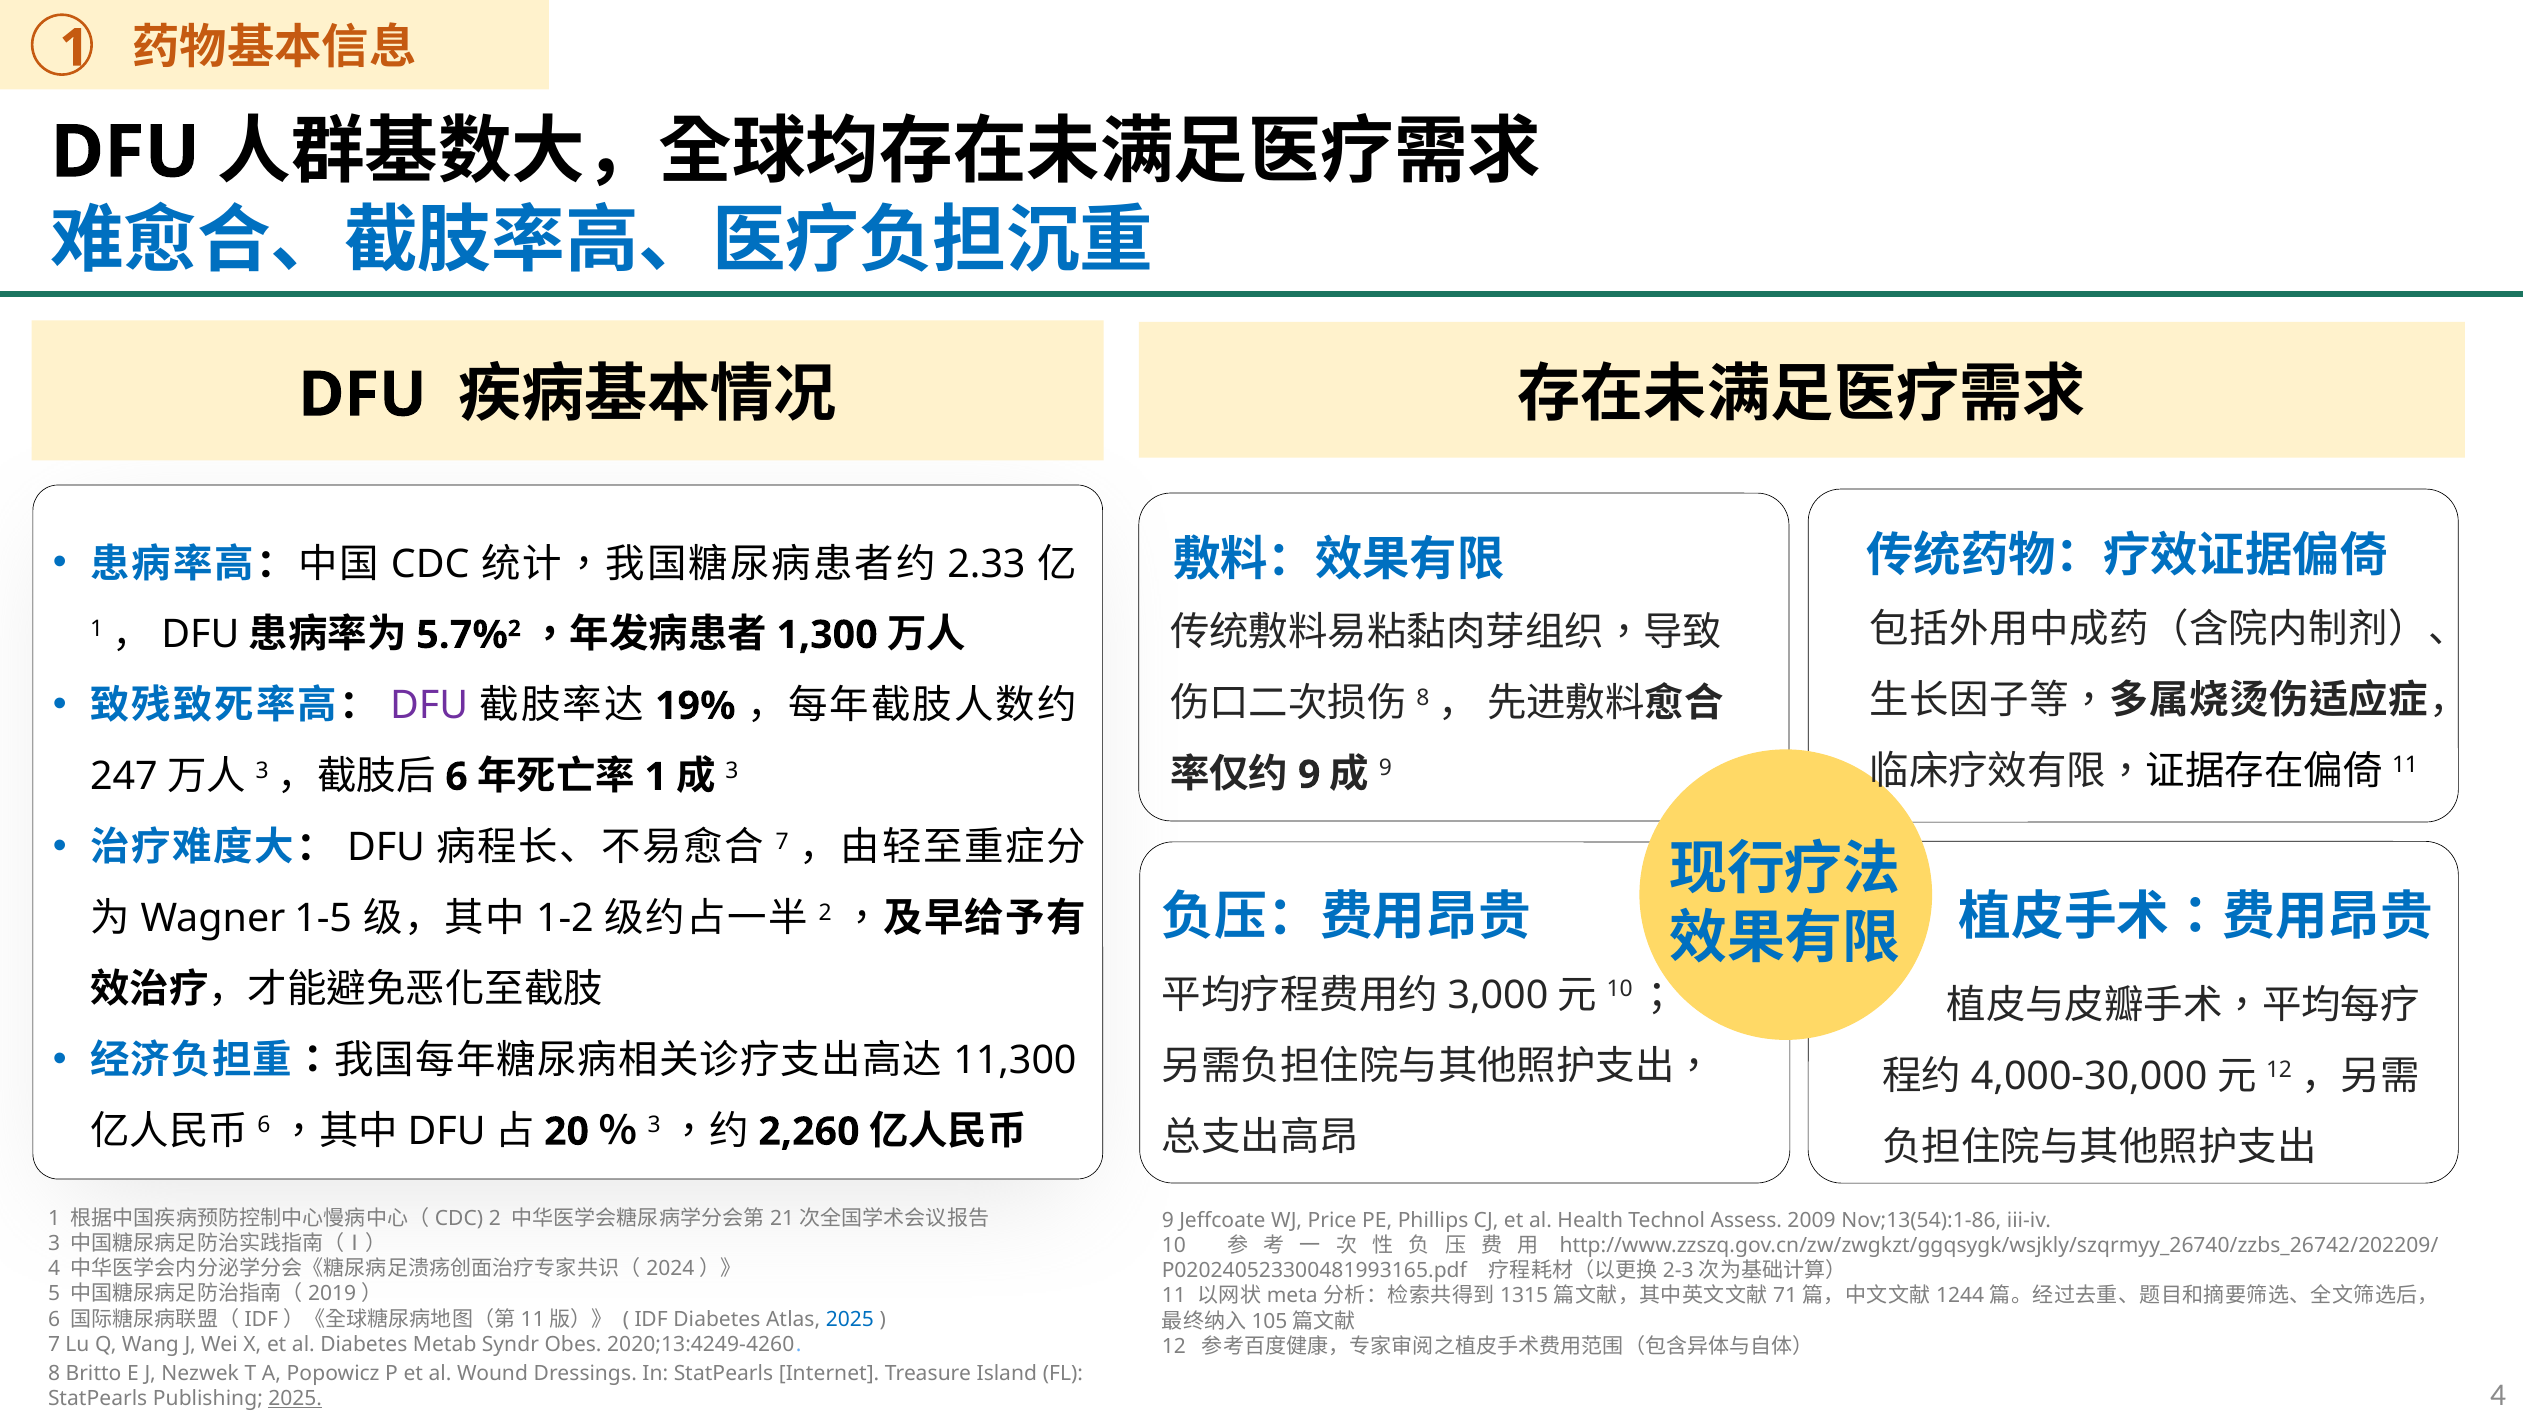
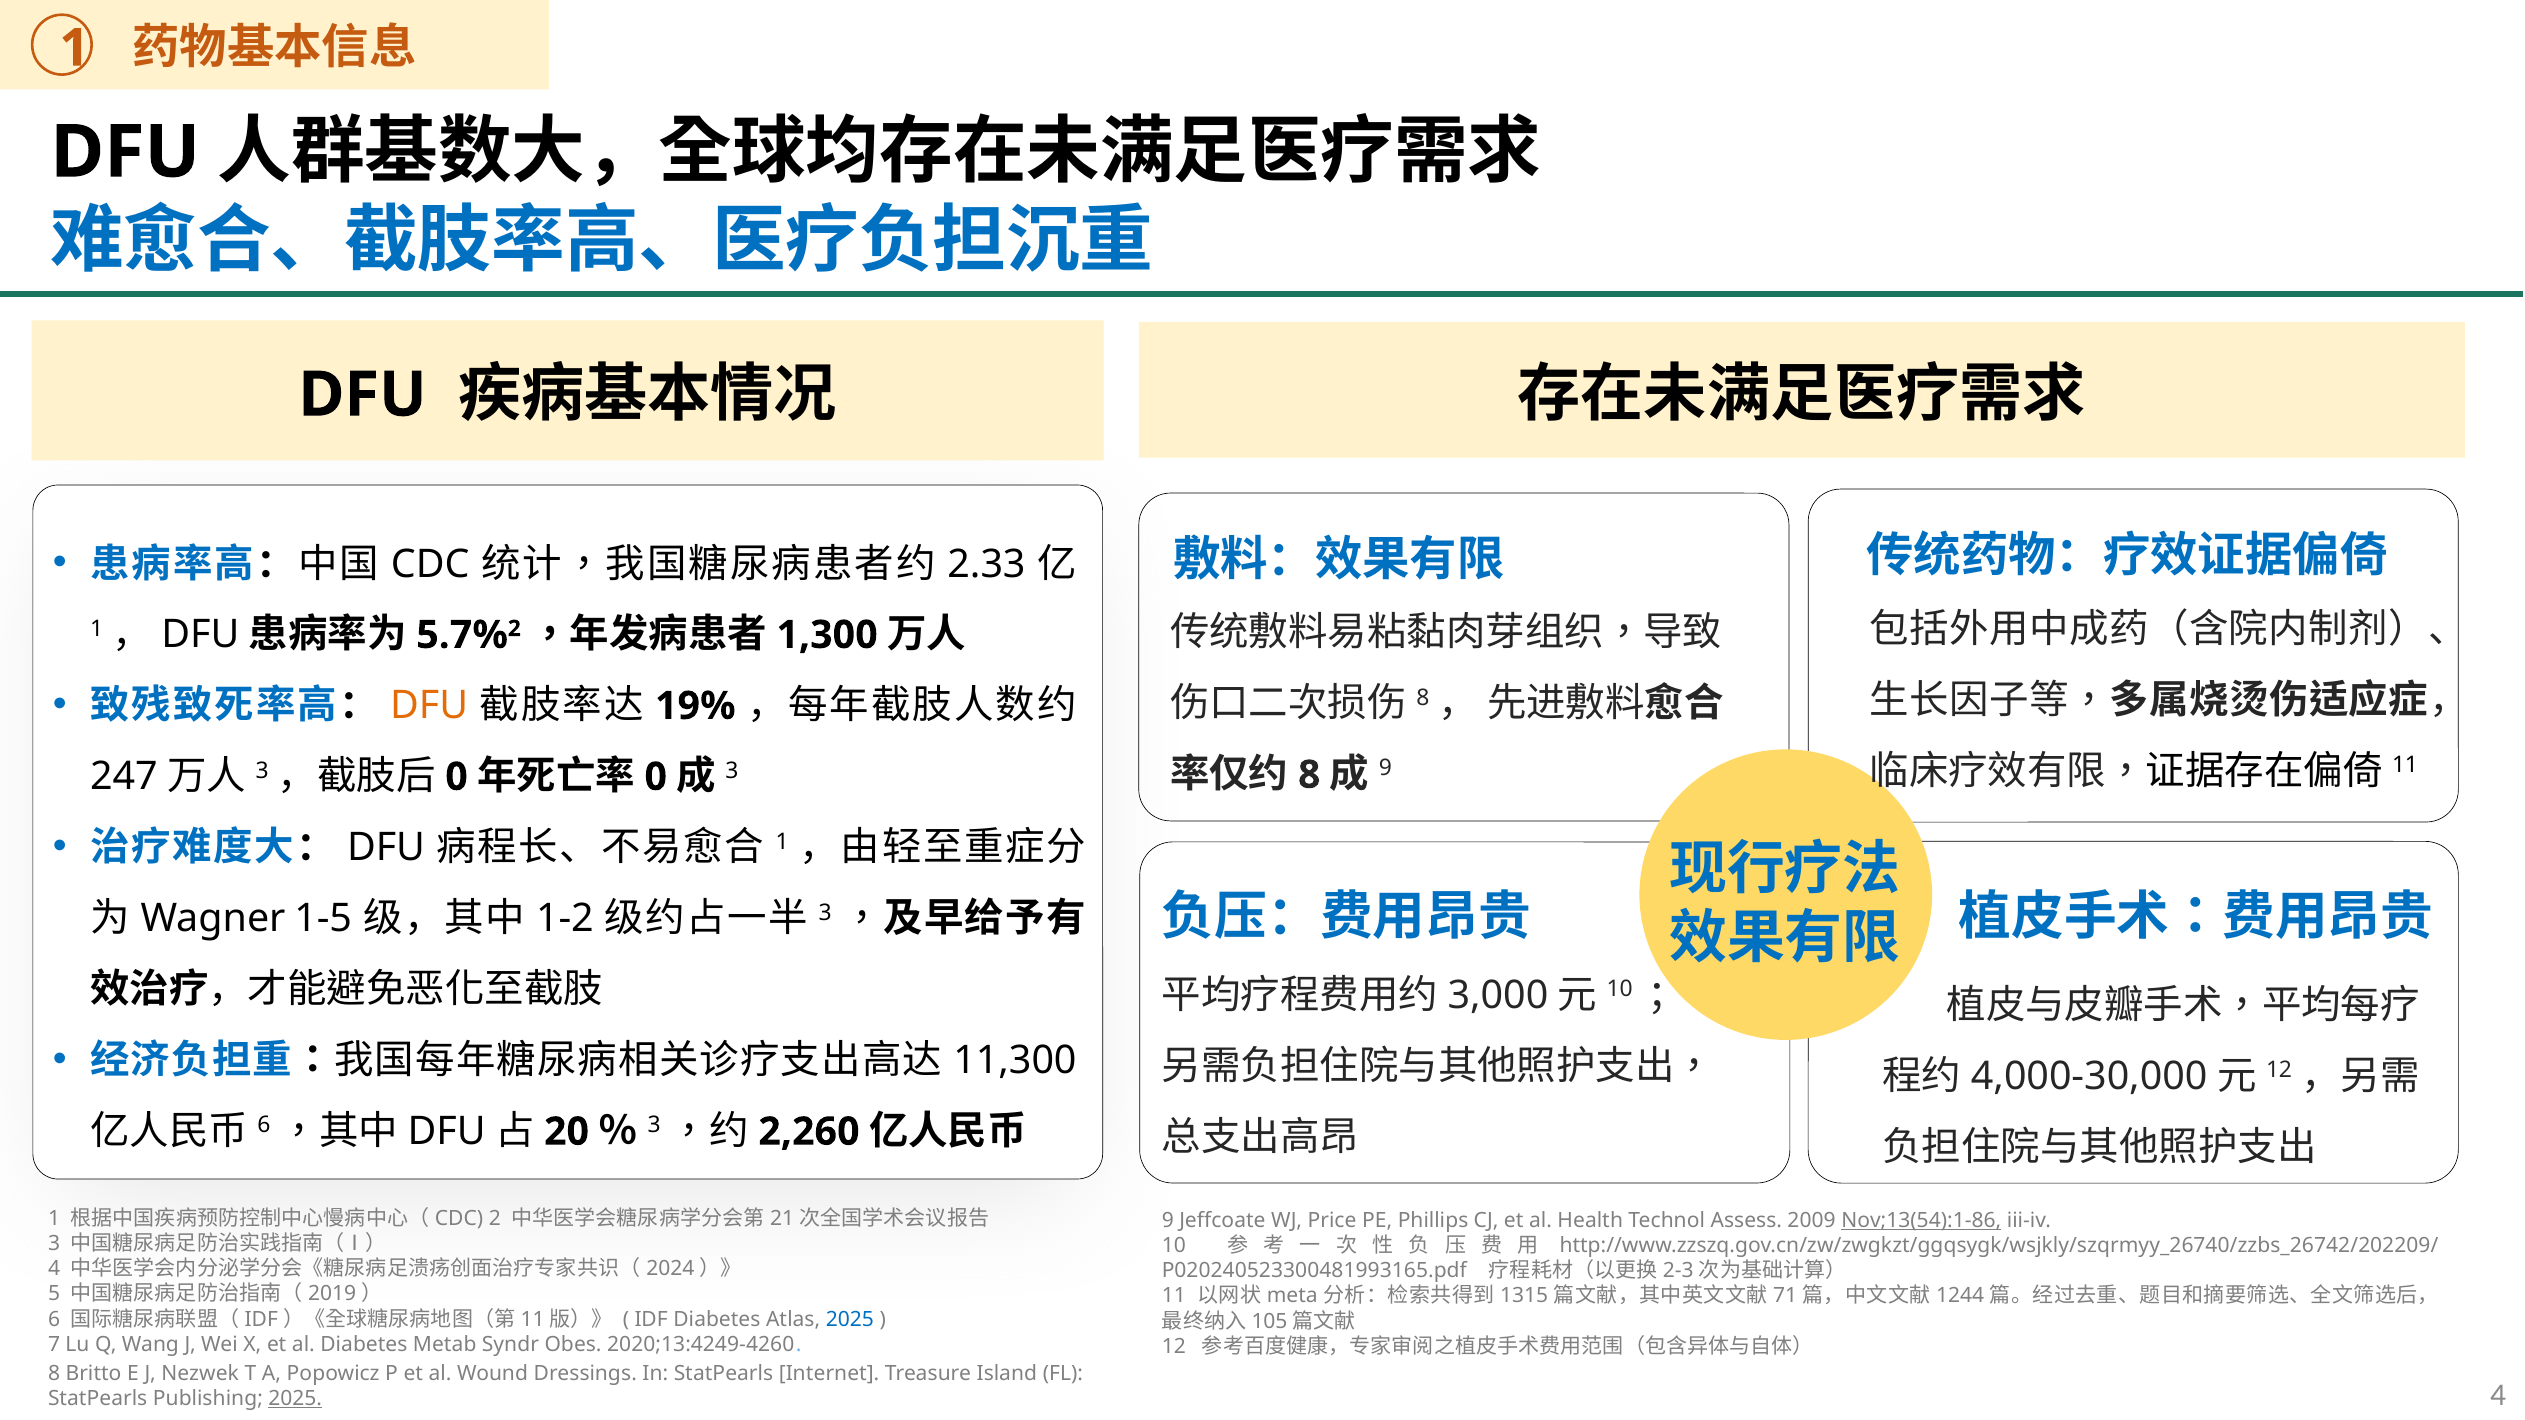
DFU colour: purple -> orange (429, 706)
9: 9 -> 8 (1309, 775)
6: 6 -> 0 (457, 777)
1: 1 -> 0 (656, 777)
7: 7 -> 1 (782, 842)
2: 2 -> 3 (825, 913)
Nov;13(54):1-86 underline: none -> present (1921, 1221)
